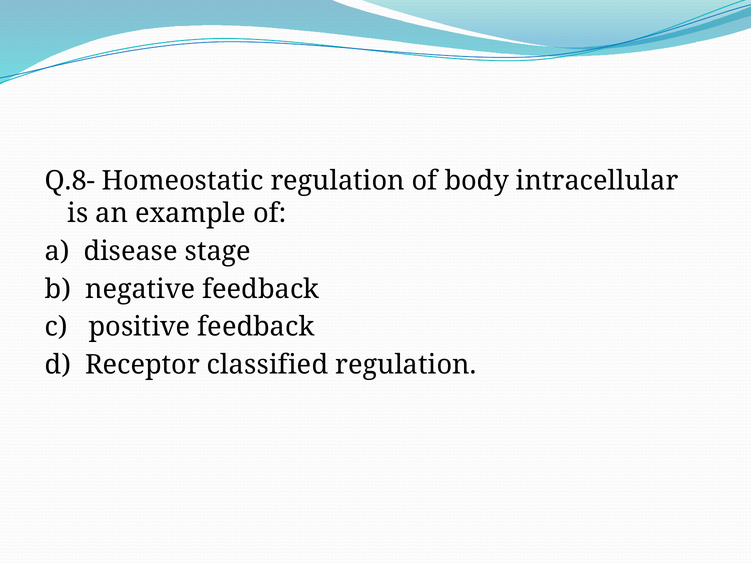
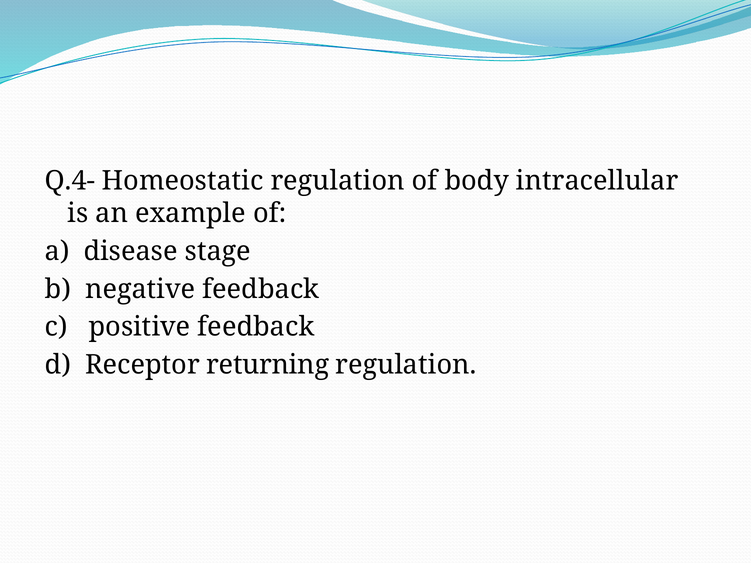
Q.8-: Q.8- -> Q.4- (70, 181)
classified: classified -> returning (268, 365)
